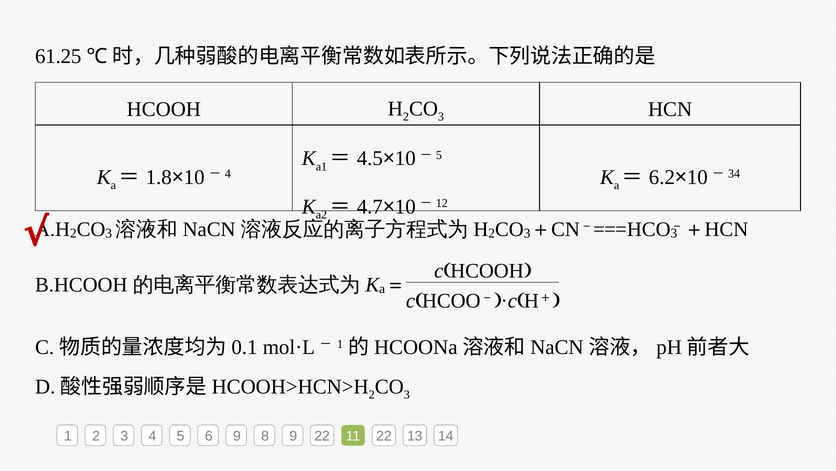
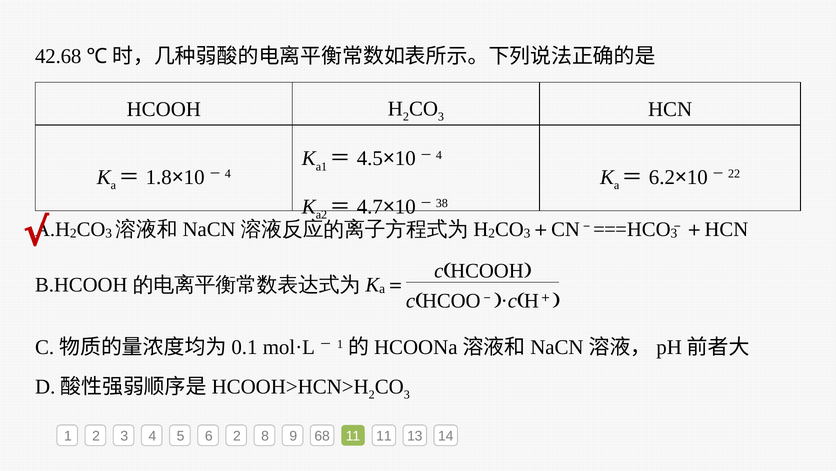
61.25: 61.25 -> 42.68 (58, 56)
5: 5 -> 4 (439, 155)
34: 34 -> 22 (734, 174)
12: 12 -> 38 (442, 203)
6 9: 9 -> 2 (237, 436)
9 22: 22 -> 68 (322, 436)
11 22: 22 -> 11 (384, 436)
